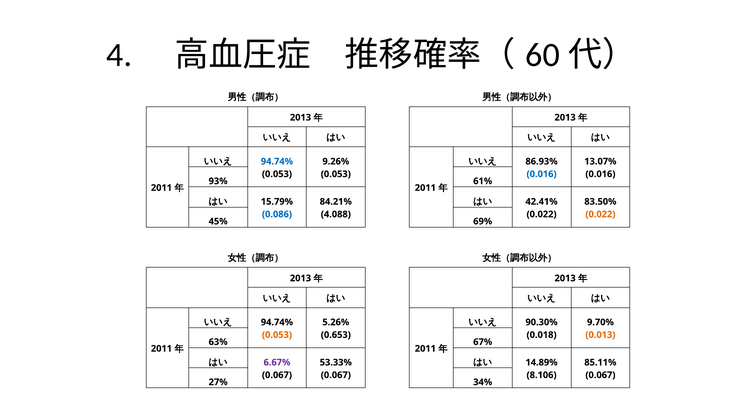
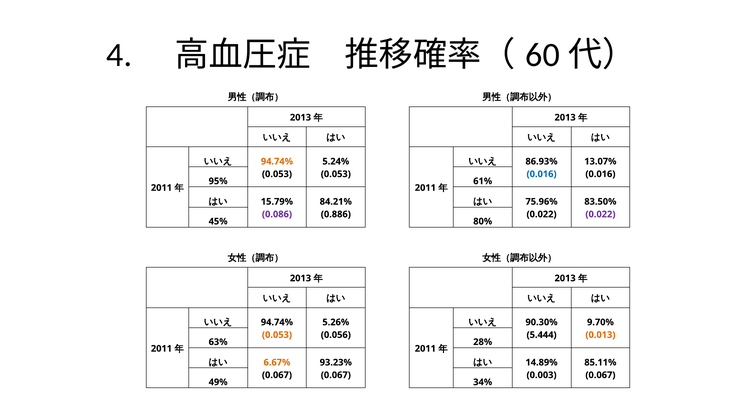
94.74% colour: blue -> orange (277, 161)
9.26%: 9.26% -> 5.24% (336, 161)
93%: 93% -> 95% (218, 181)
42.41%: 42.41% -> 75.96% (542, 202)
0.086 colour: blue -> purple (277, 214)
4.088: 4.088 -> 0.886 (336, 214)
0.022 colour: orange -> purple (600, 214)
69%: 69% -> 80% (483, 221)
0.653: 0.653 -> 0.056 (336, 335)
0.018: 0.018 -> 5.444 (542, 335)
67%: 67% -> 28% (483, 342)
6.67% colour: purple -> orange (277, 362)
53.33%: 53.33% -> 93.23% (336, 362)
8.106: 8.106 -> 0.003 (542, 375)
27%: 27% -> 49% (218, 382)
